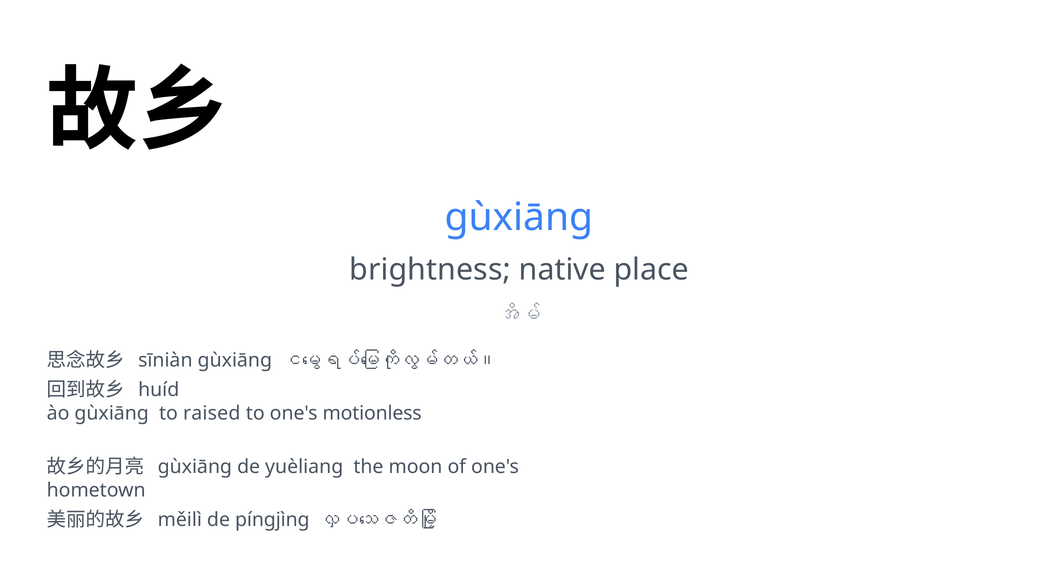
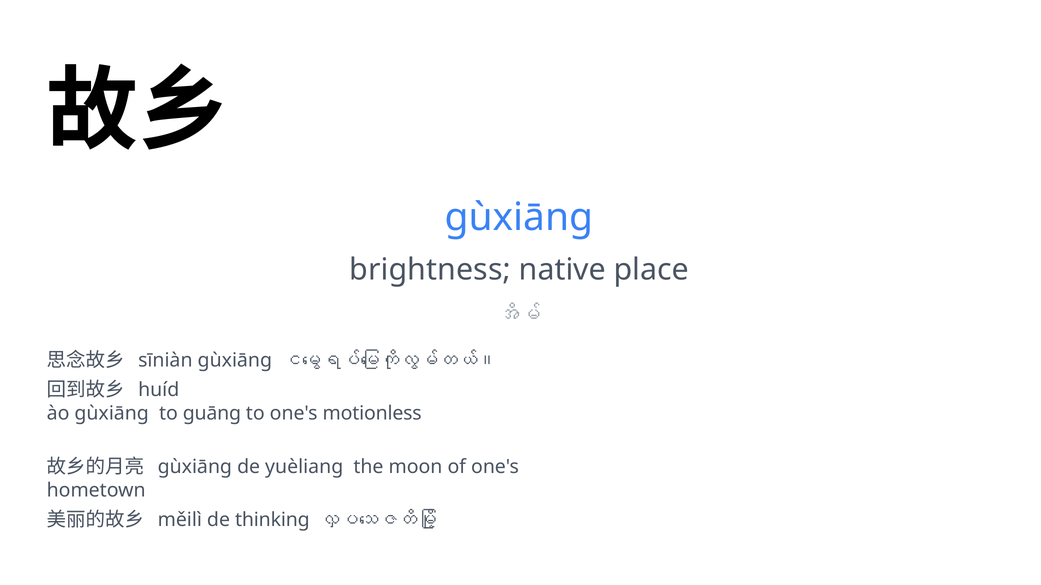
raised: raised -> guāng (212, 414)
píngjìng: píngjìng -> thinking (272, 521)
